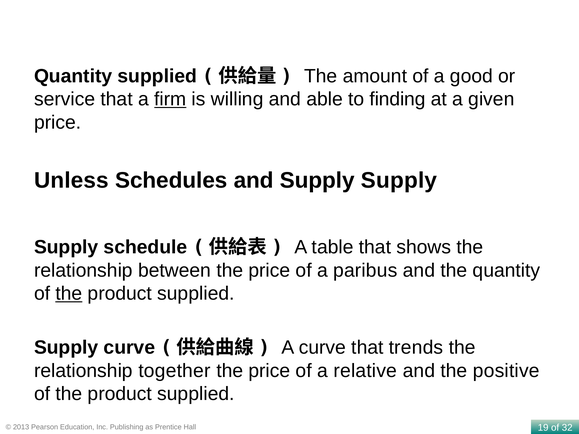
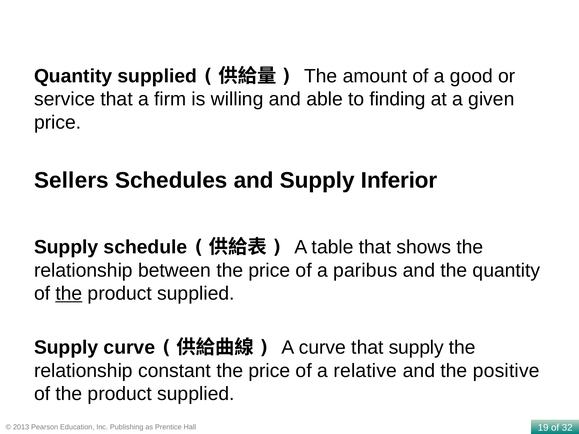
firm underline: present -> none (170, 99)
Unless: Unless -> Sellers (71, 181)
Supply Supply: Supply -> Inferior (399, 181)
that trends: trends -> supply (416, 348)
together: together -> constant (175, 371)
